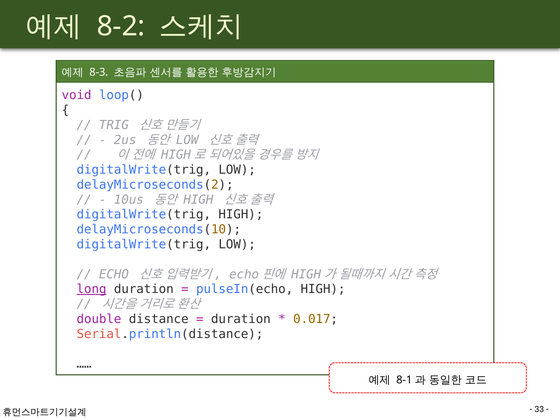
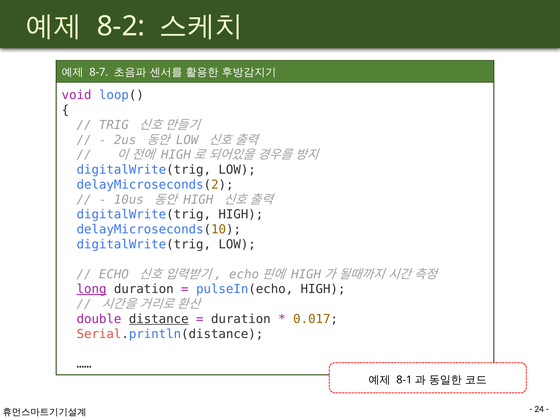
8-3: 8-3 -> 8-7 (99, 72)
distance underline: none -> present (159, 319)
33: 33 -> 24 (539, 409)
